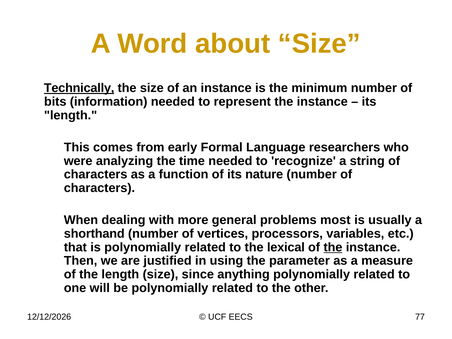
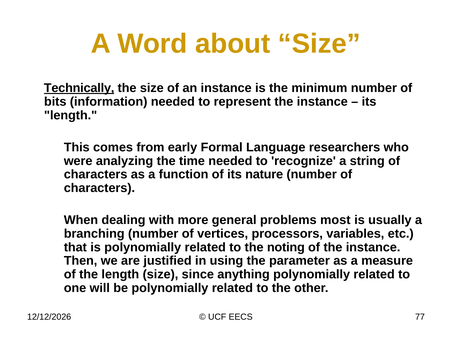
shorthand: shorthand -> branching (94, 234)
lexical: lexical -> noting (286, 247)
the underline: present -> none (333, 247)
